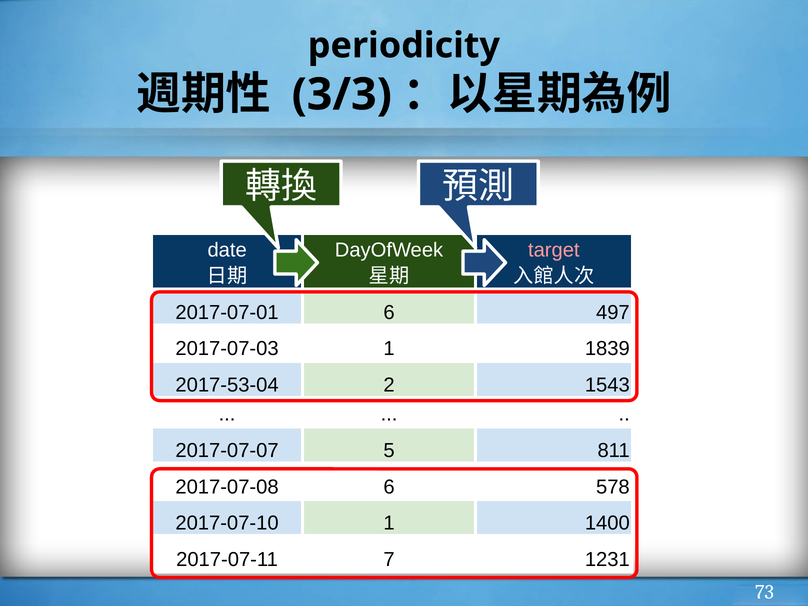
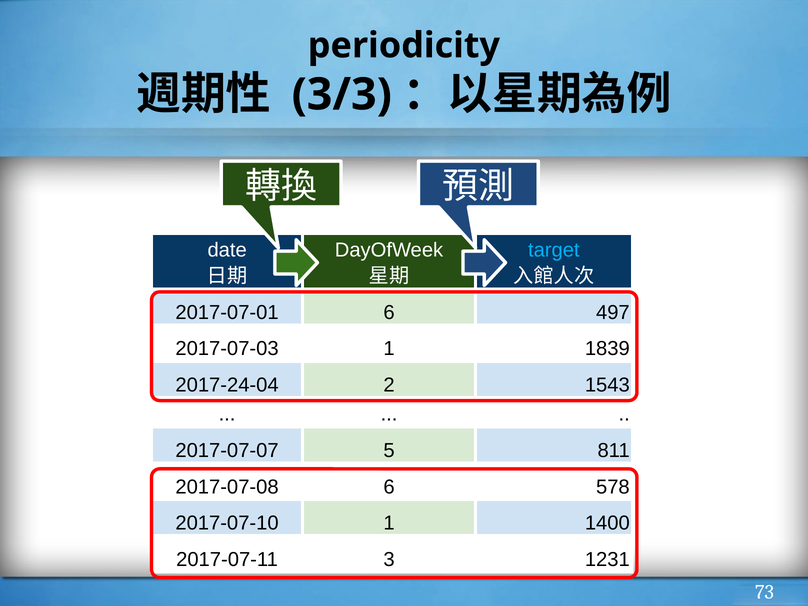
target colour: pink -> light blue (554, 250)
2017-53-04: 2017-53-04 -> 2017-24-04 (227, 385)
7: 7 -> 3 (389, 559)
